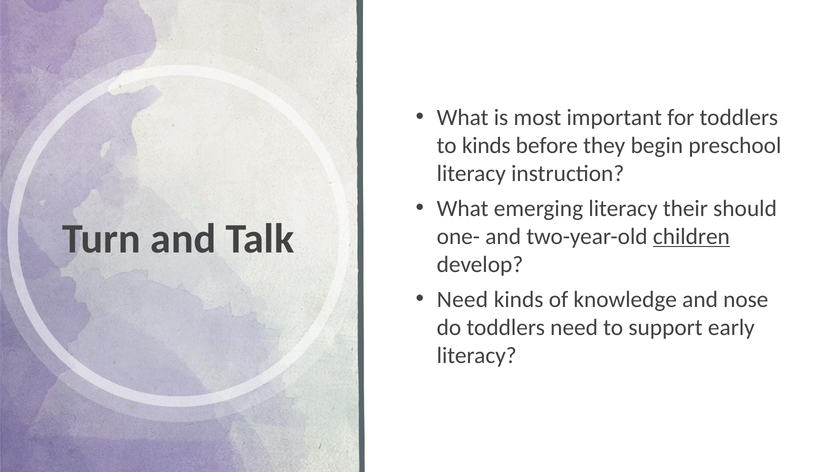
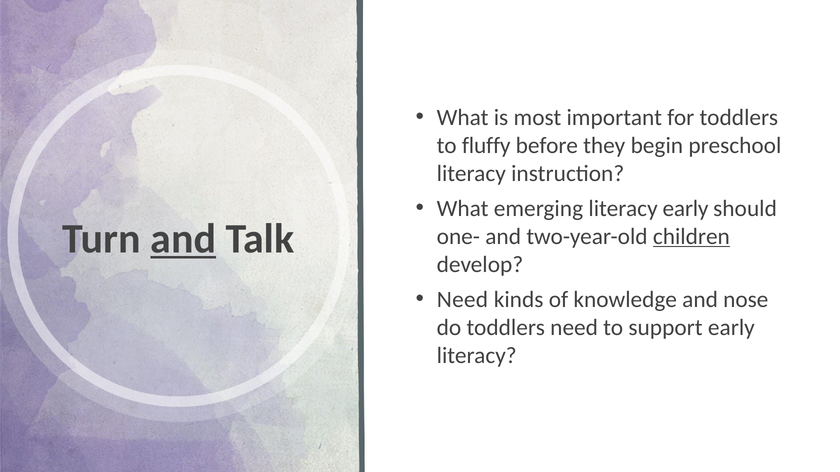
to kinds: kinds -> fluffy (486, 146)
literacy their: their -> early (686, 209)
and underline: none -> present (183, 239)
